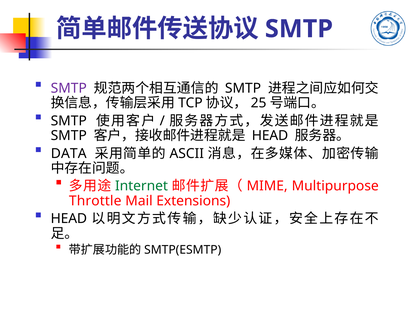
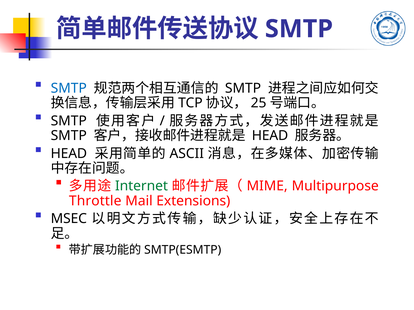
SMTP colour: purple -> blue (69, 88)
DATA: DATA -> HEAD (69, 154)
HEAD: HEAD -> MSEC (69, 219)
